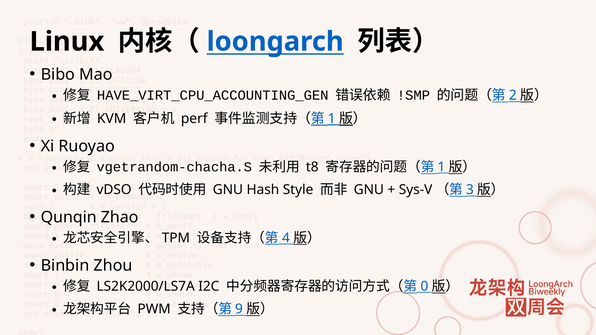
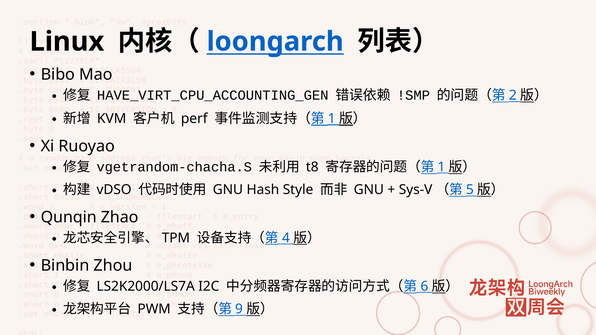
3: 3 -> 5 (470, 190)
0: 0 -> 6 (424, 287)
